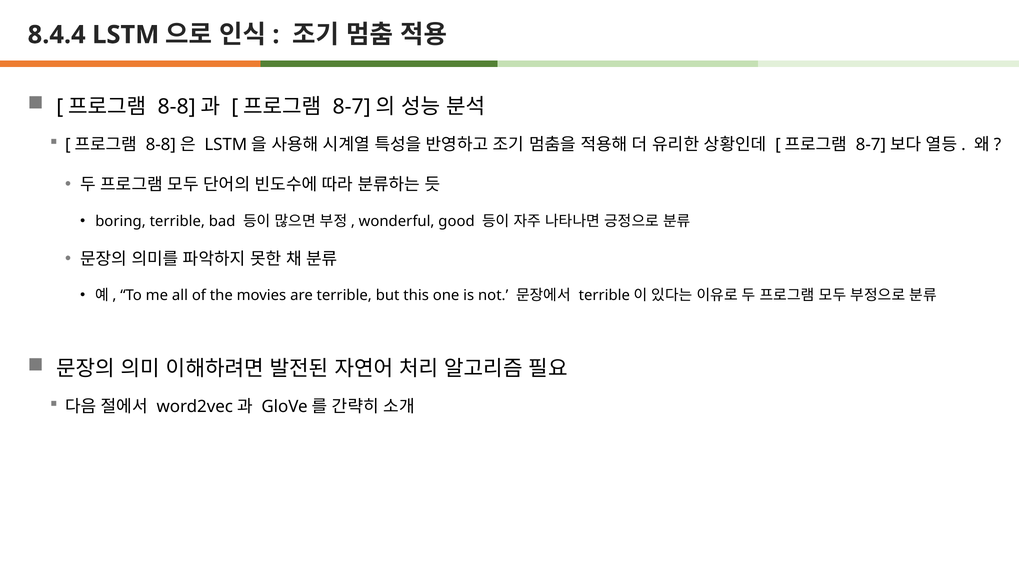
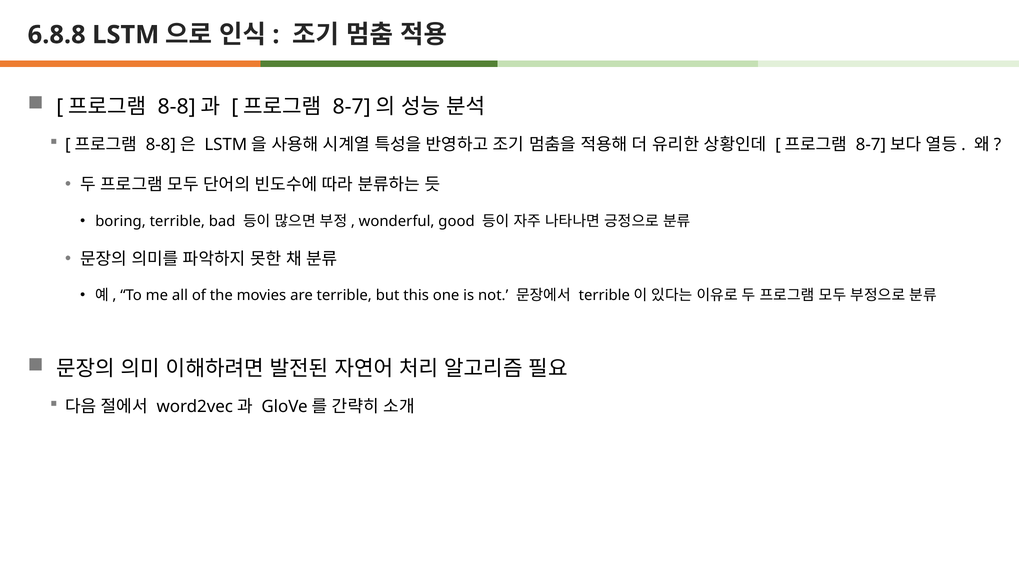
8.4.4: 8.4.4 -> 6.8.8 (57, 35)
